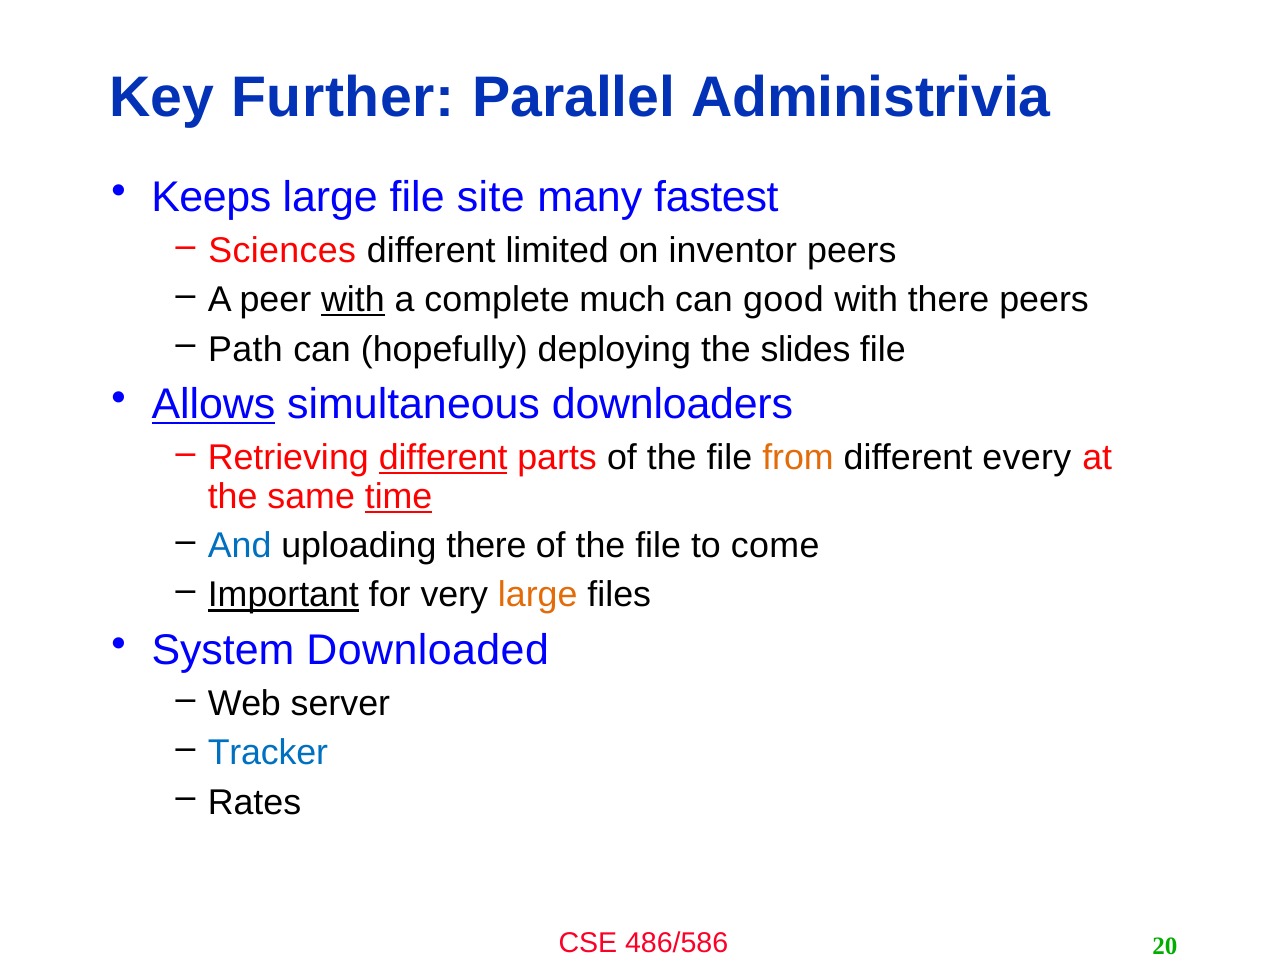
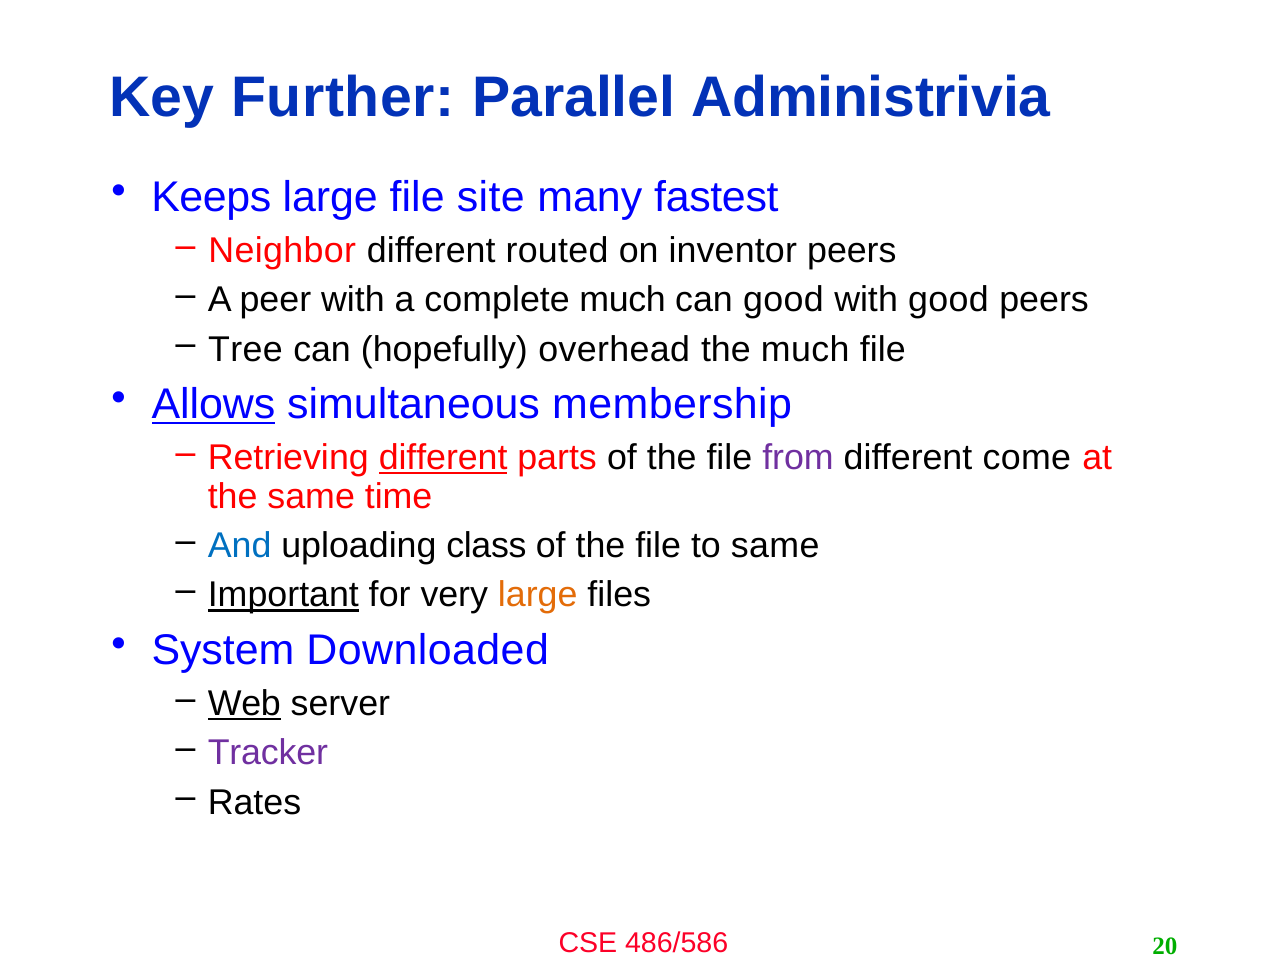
Sciences: Sciences -> Neighbor (282, 251)
limited: limited -> routed (557, 251)
with underline: present -> none (353, 300)
with there: there -> good (948, 300)
Path: Path -> Tree (245, 349)
deploying: deploying -> overhead (614, 349)
the slides: slides -> much (805, 349)
downloaders: downloaders -> membership (672, 405)
from colour: orange -> purple (798, 458)
every: every -> come (1027, 458)
time underline: present -> none (399, 497)
uploading there: there -> class (486, 546)
to come: come -> same (775, 546)
Web underline: none -> present (244, 704)
Tracker colour: blue -> purple (268, 753)
